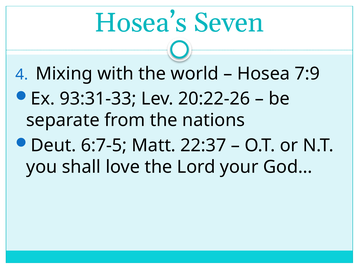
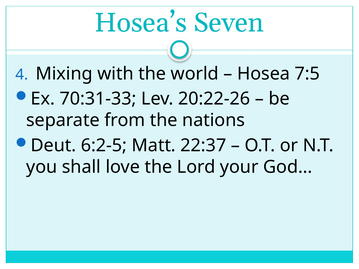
7:9: 7:9 -> 7:5 (307, 74)
93:31-33: 93:31-33 -> 70:31-33 (98, 99)
6:7-5: 6:7-5 -> 6:2-5 (104, 146)
